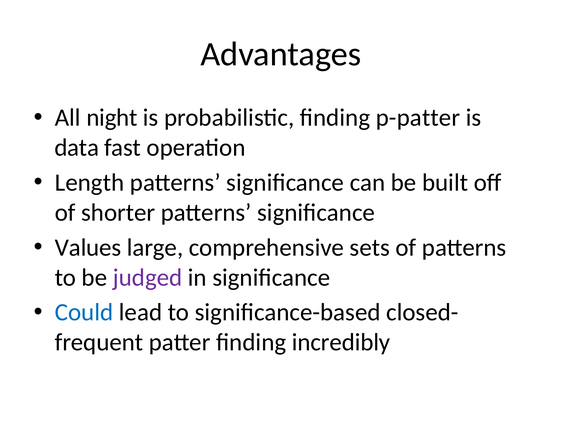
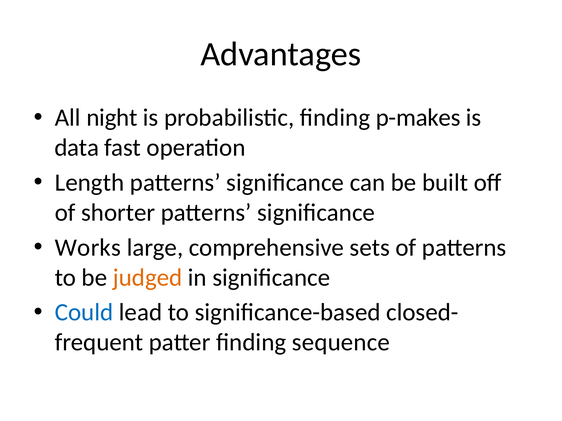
p-patter: p-patter -> p-makes (418, 118)
Values: Values -> Works (88, 248)
judged colour: purple -> orange (148, 278)
incredibly: incredibly -> sequence (341, 343)
